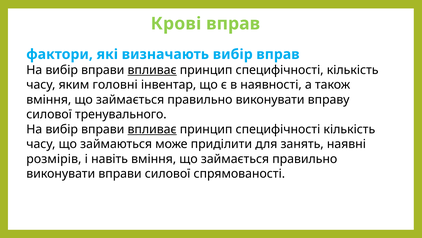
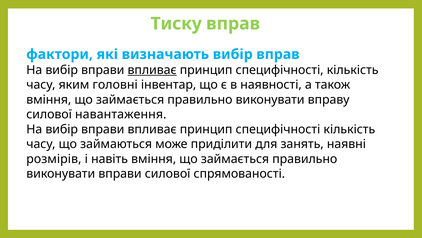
Крові: Крові -> Тиску (176, 24)
тренувального: тренувального -> навантаження (121, 114)
впливає underline: present -> none (152, 129)
